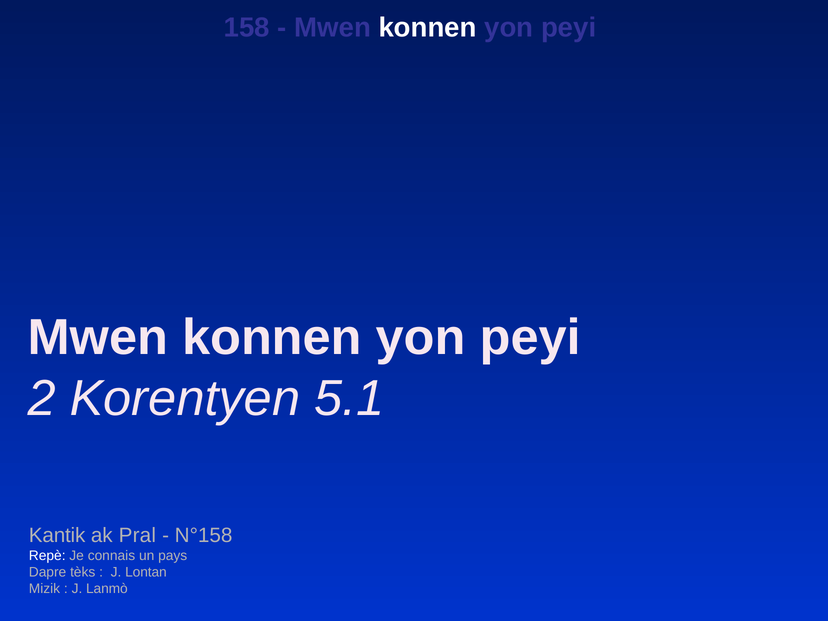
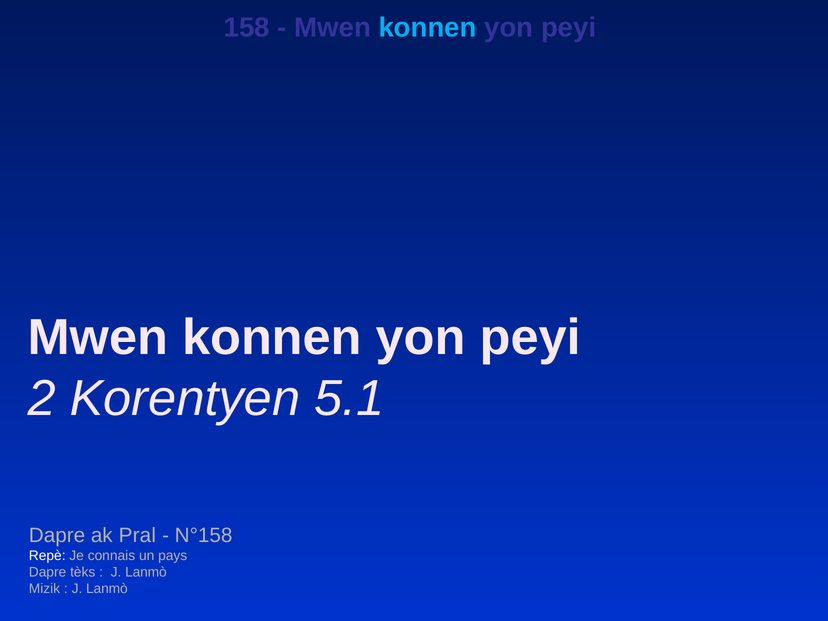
konnen colour: white -> light blue (428, 28)
Kantik: Kantik -> Dapre (57, 535)
Lontan: Lontan -> Lanmò (146, 572)
